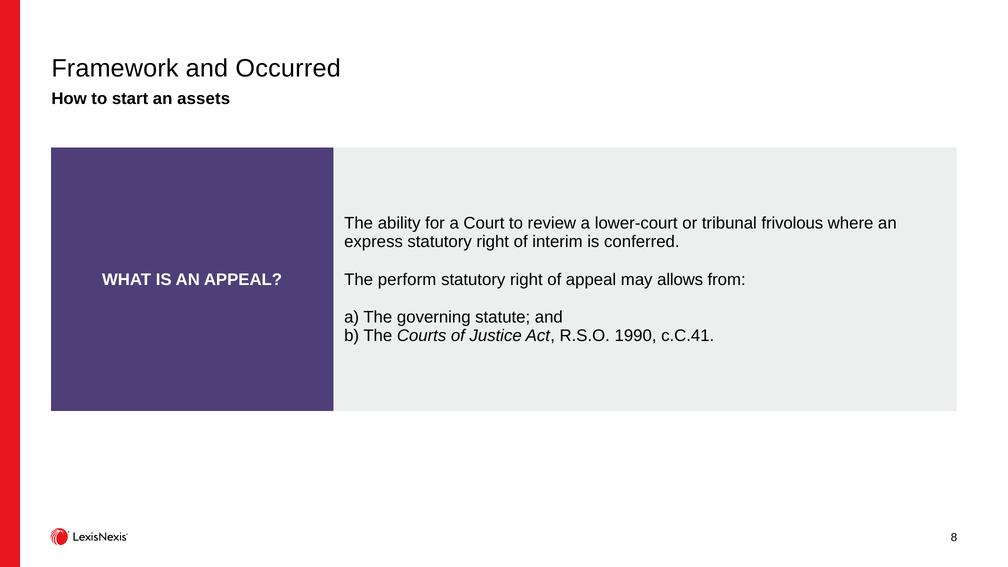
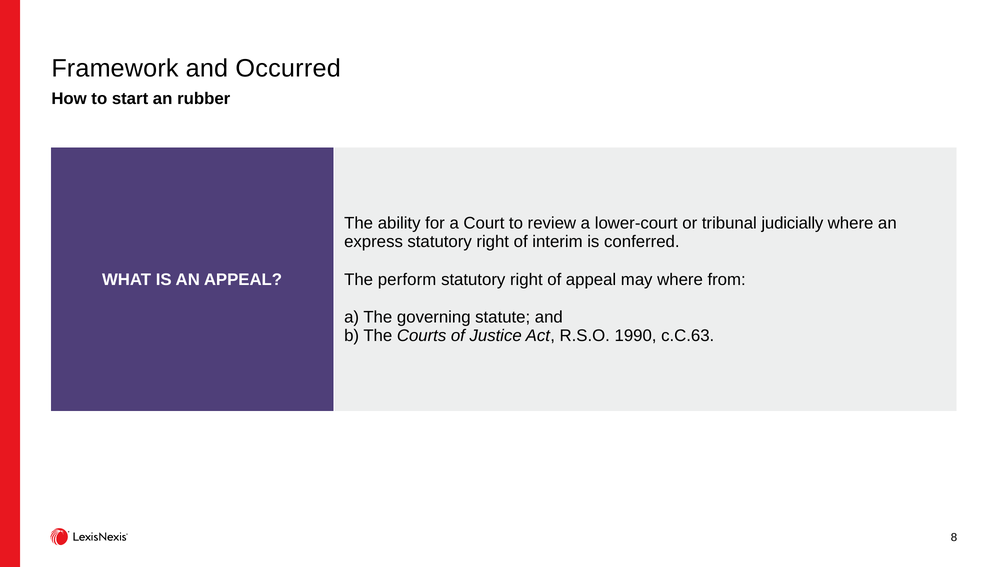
assets: assets -> rubber (204, 99)
frivolous: frivolous -> judicially (792, 223)
may allows: allows -> where (680, 280)
c.C.41: c.C.41 -> c.C.63 (688, 336)
